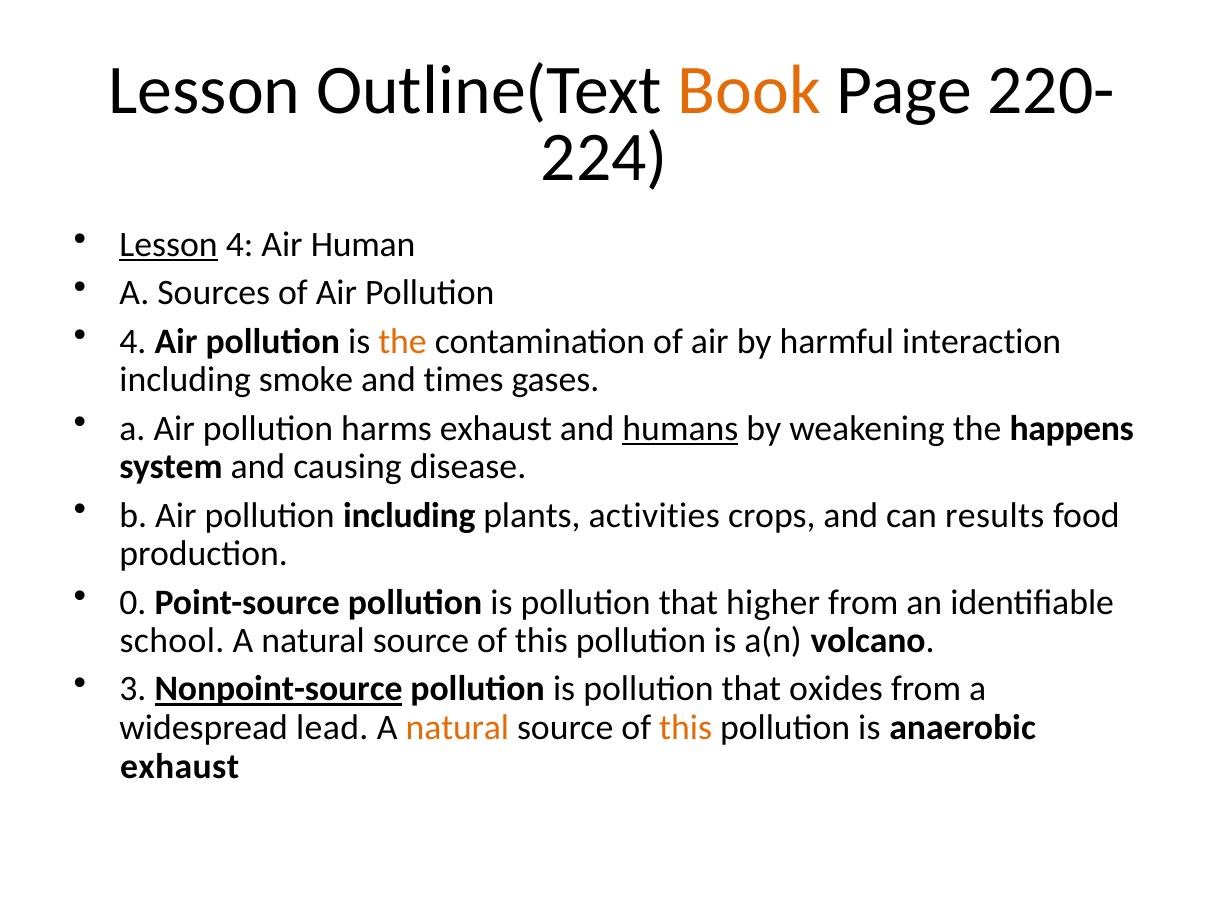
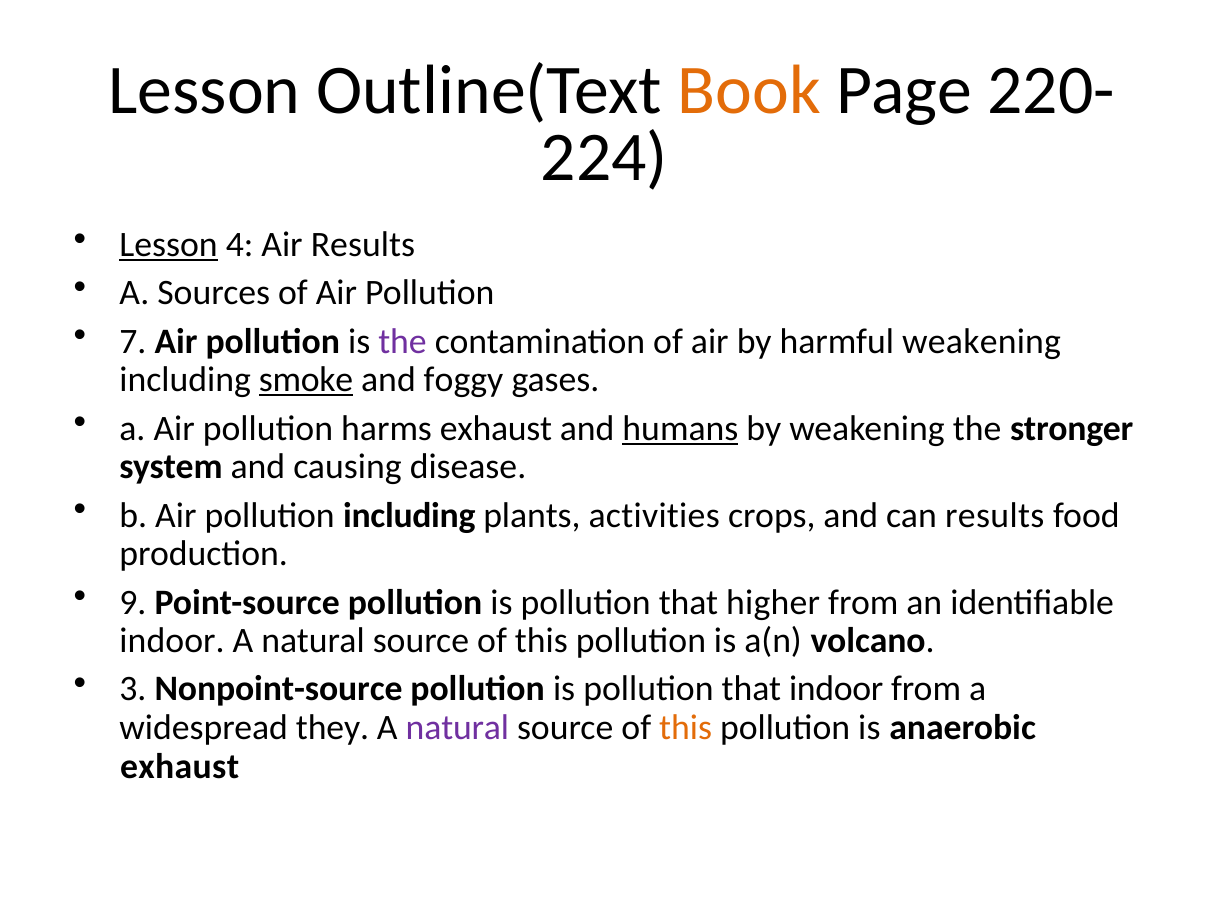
Air Human: Human -> Results (363, 244)
4: 4 -> 7 (133, 341)
the colour: orange -> purple (403, 341)
harmful interaction: interaction -> weakening (982, 341)
smoke underline: none -> present (306, 380)
times: times -> foggy (464, 380)
happens: happens -> stronger (1072, 428)
0: 0 -> 9 (133, 602)
school: school -> indoor (172, 641)
Nonpoint-source underline: present -> none (279, 689)
that oxides: oxides -> indoor (836, 689)
lead: lead -> they (333, 728)
natural colour: orange -> purple (457, 728)
